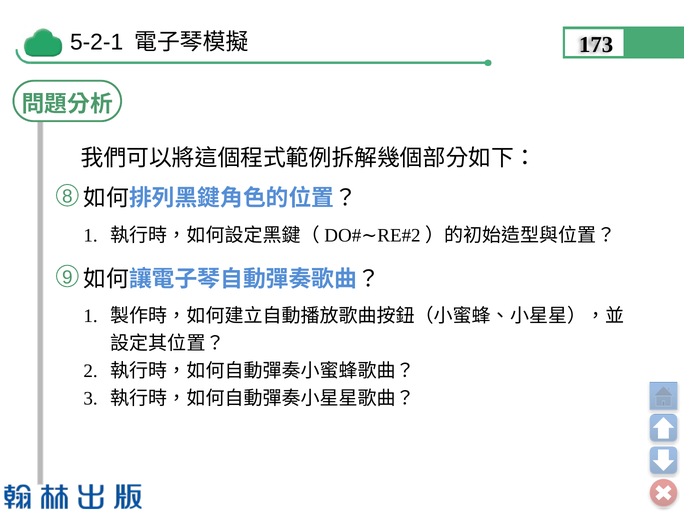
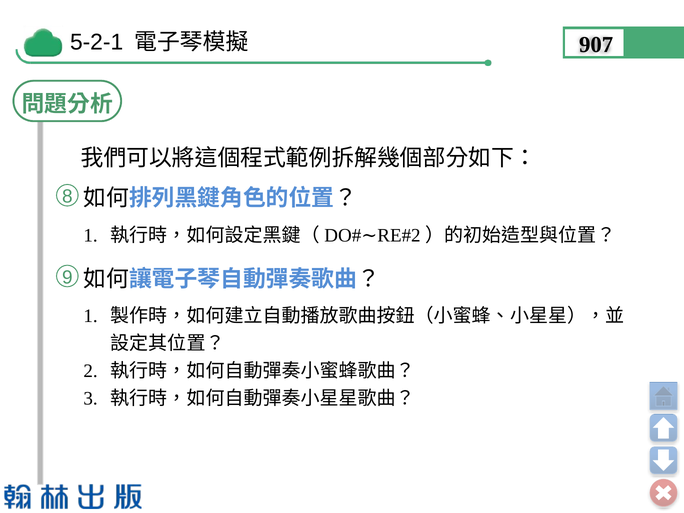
173: 173 -> 907 (596, 45)
